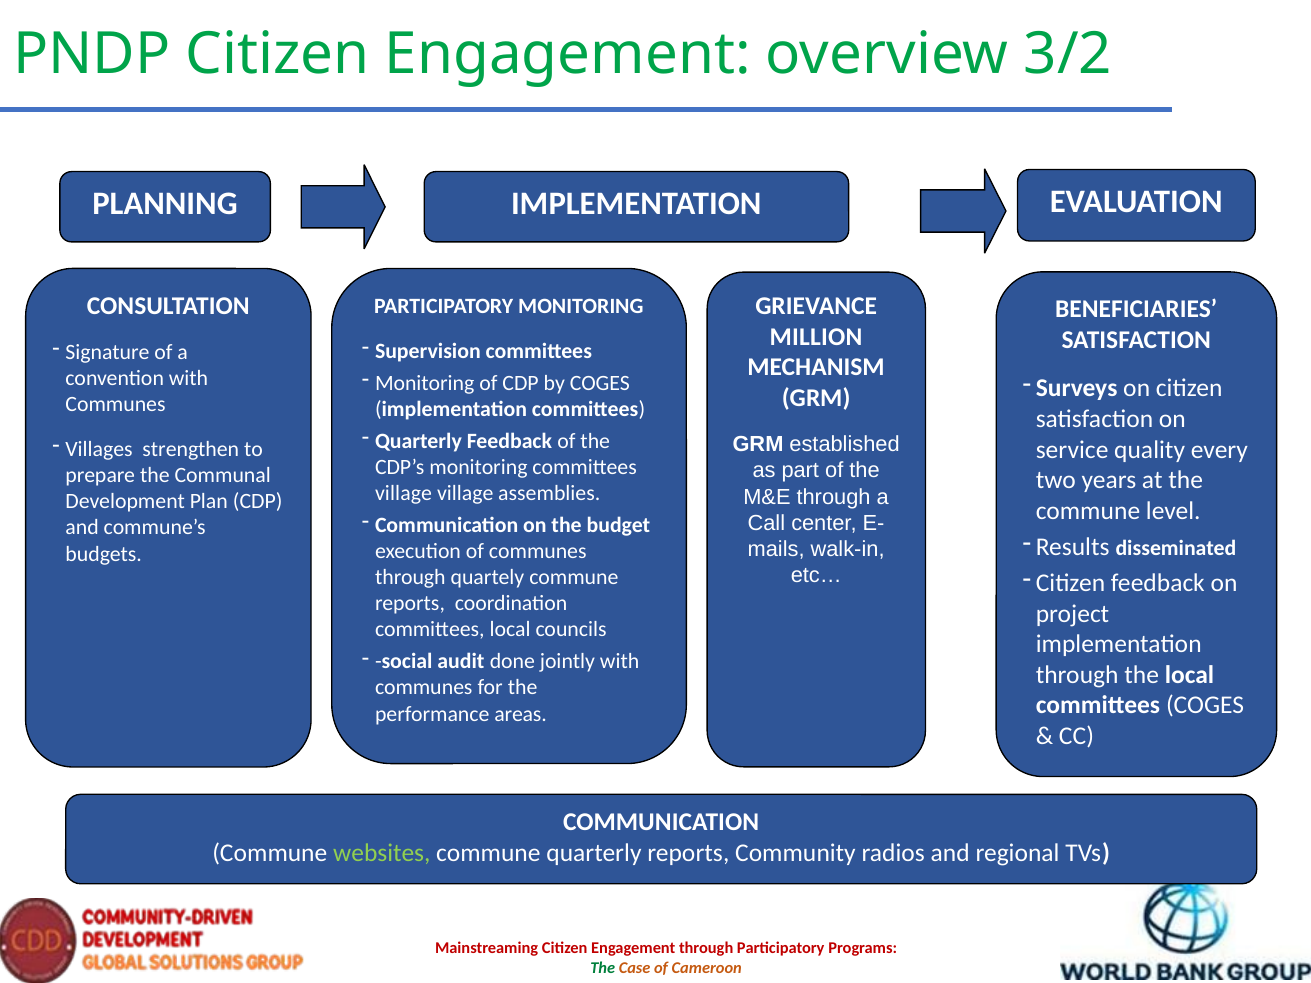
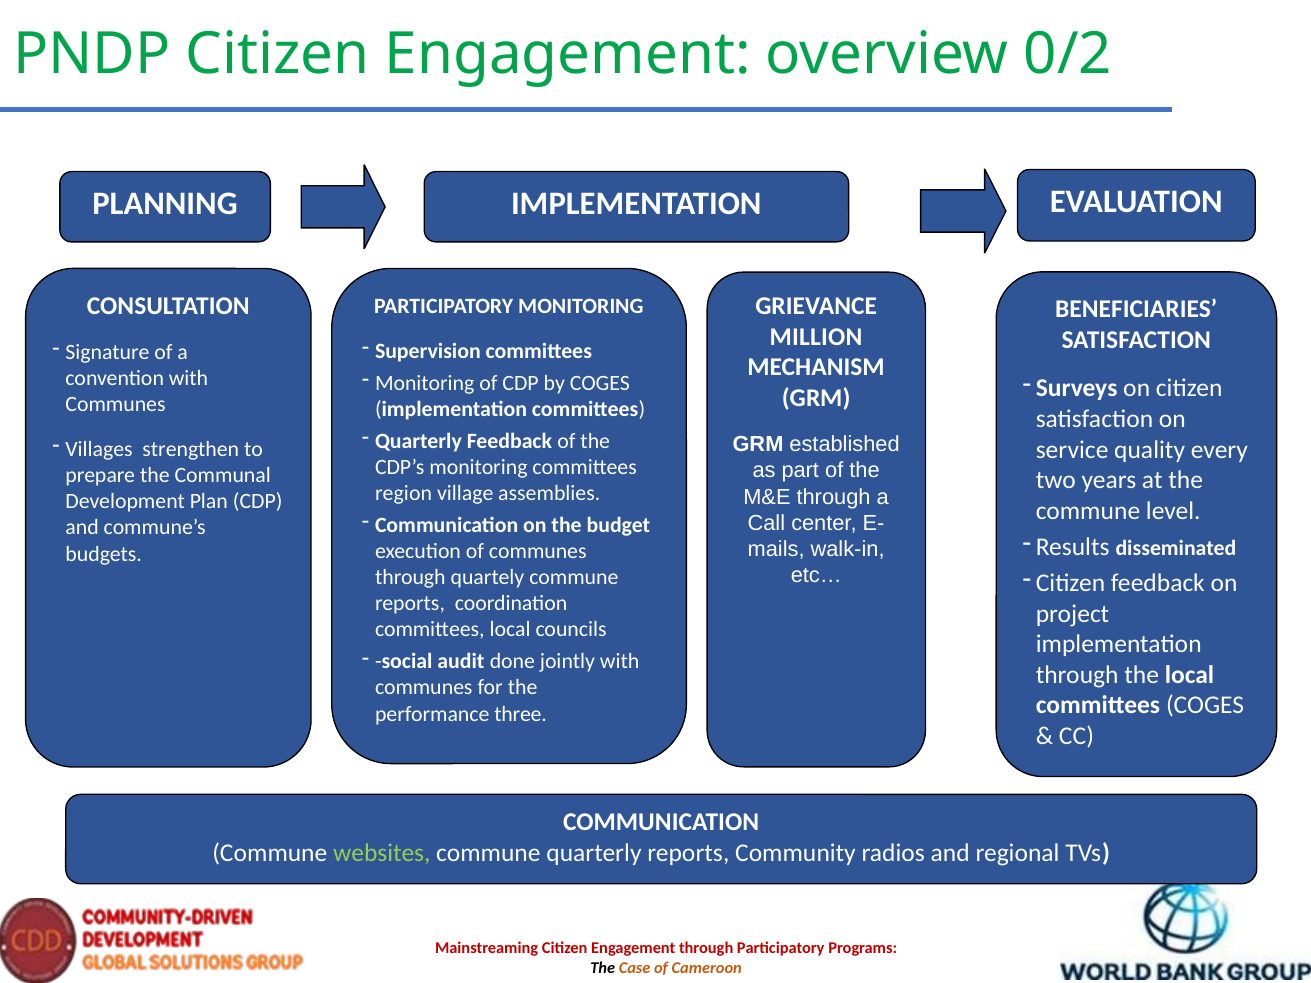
3/2: 3/2 -> 0/2 (1068, 54)
village: village -> region (404, 493)
areas: areas -> three (521, 714)
The colour: green -> black (603, 968)
